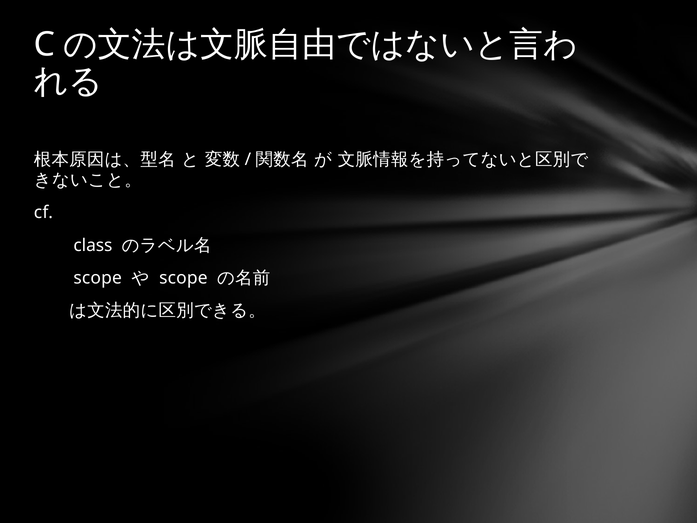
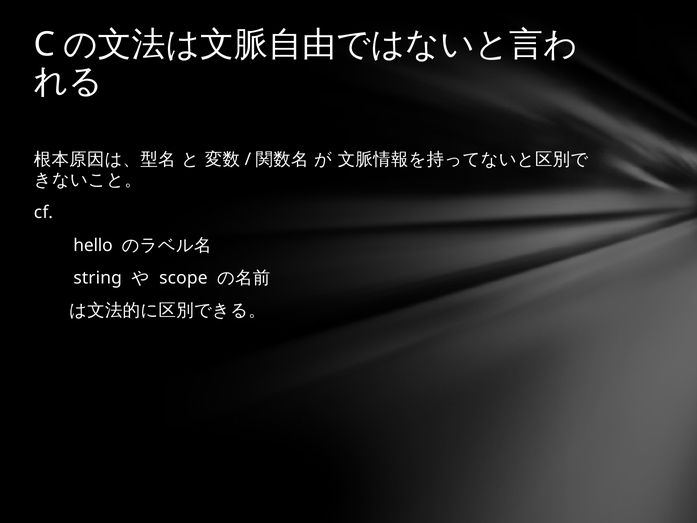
class: class -> hello (93, 245)
scope: scope -> string (98, 278)
